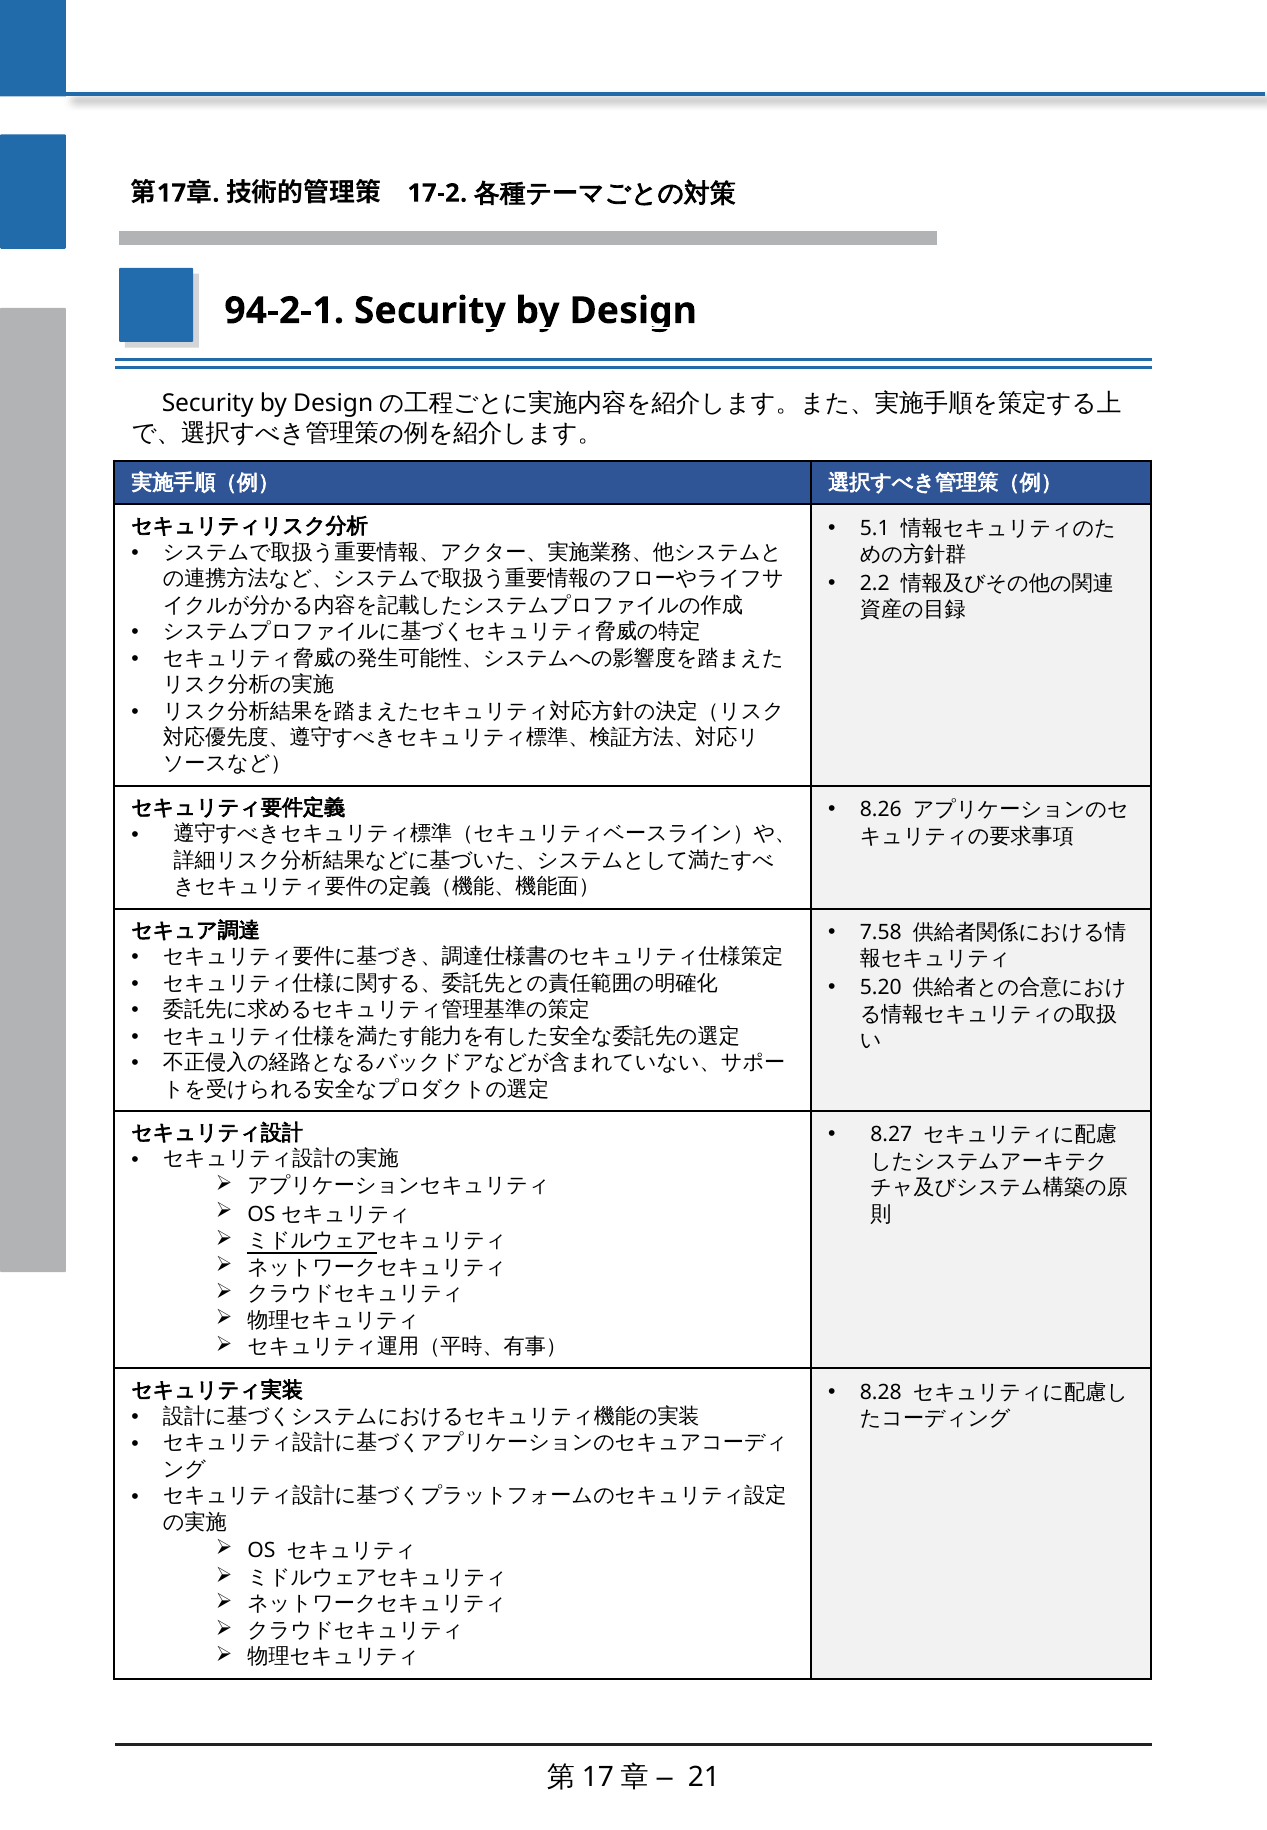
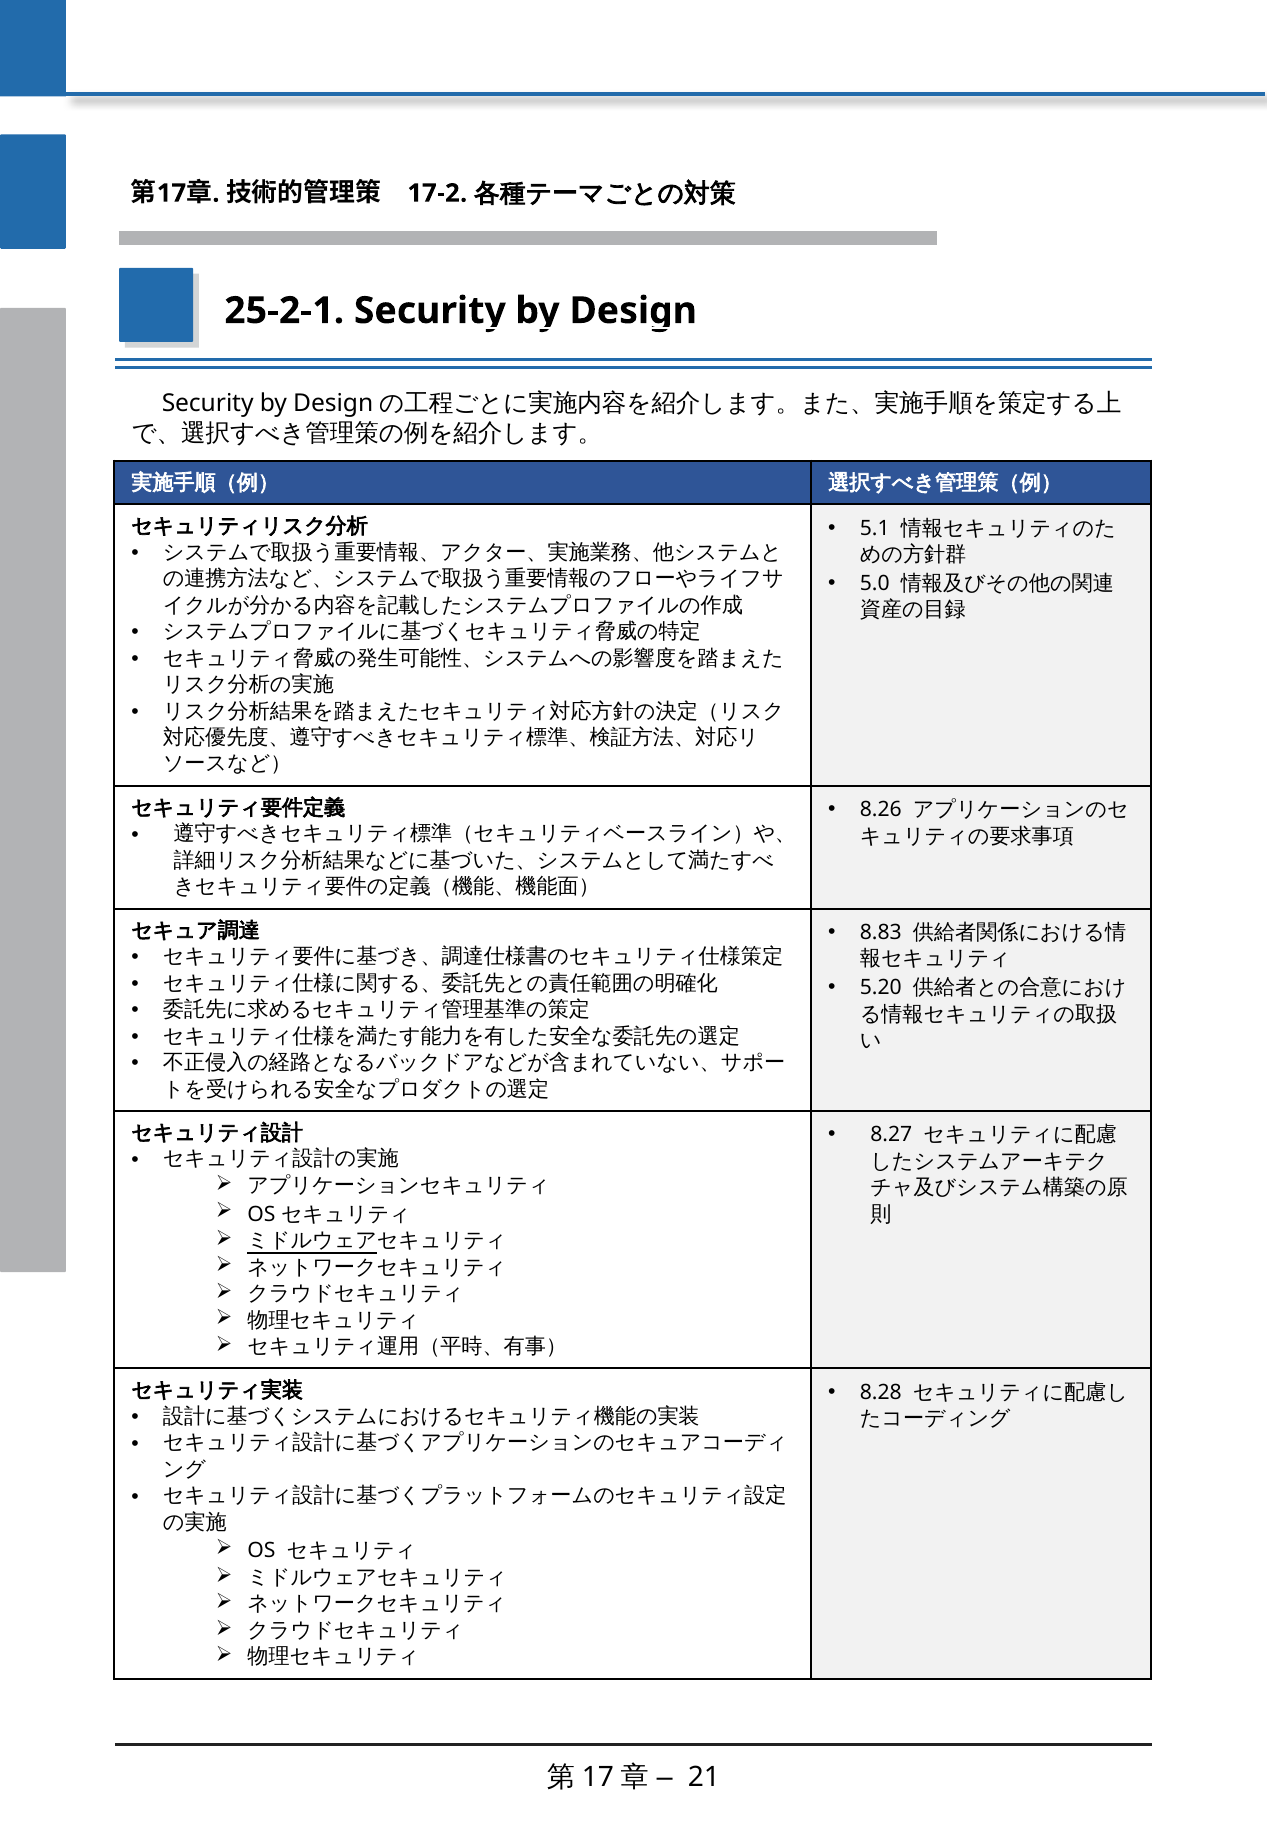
94-2-1: 94-2-1 -> 25-2-1 (284, 311)
2.2: 2.2 -> 5.0 (875, 583)
7.58: 7.58 -> 8.83 (881, 933)
